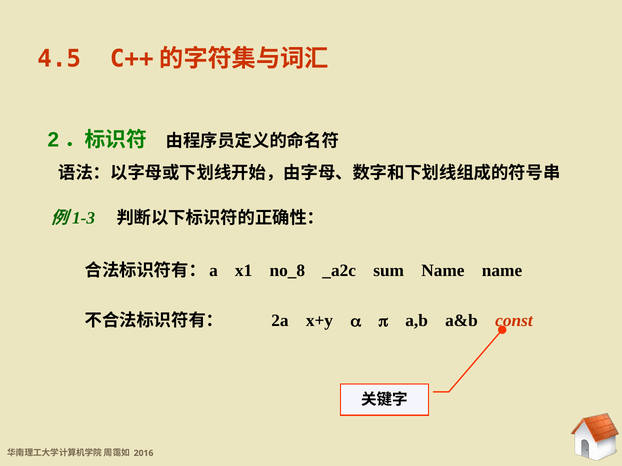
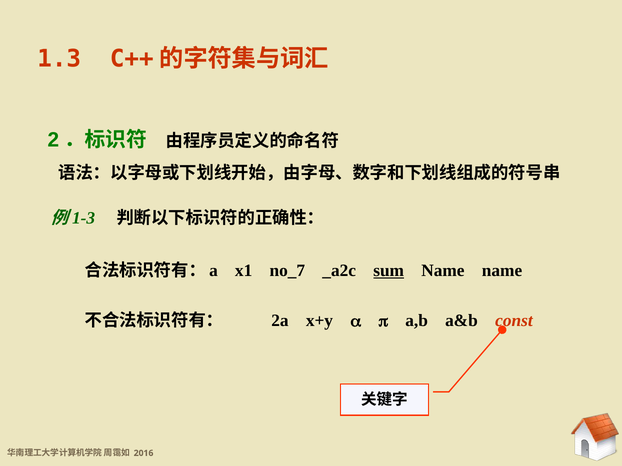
4.5: 4.5 -> 1.3 (59, 59)
no_8: no_8 -> no_7 (287, 271)
sum underline: none -> present (389, 271)
